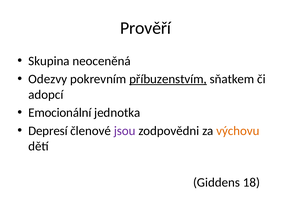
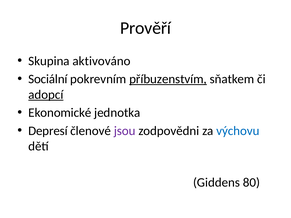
neoceněná: neoceněná -> aktivováno (102, 61)
Odezvy: Odezvy -> Sociální (48, 79)
adopcí underline: none -> present (46, 95)
Emocionální: Emocionální -> Ekonomické (60, 113)
výchovu colour: orange -> blue (238, 131)
18: 18 -> 80 (251, 183)
